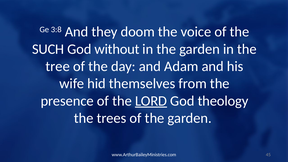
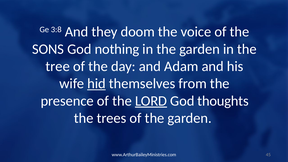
SUCH: SUCH -> SONS (48, 49)
without: without -> nothing (117, 49)
hid underline: none -> present (96, 84)
theology: theology -> thoughts (223, 101)
